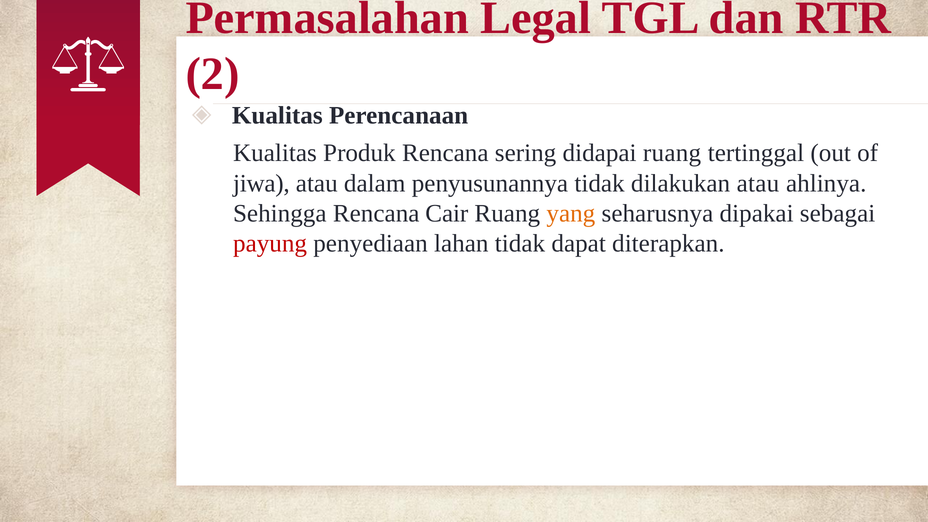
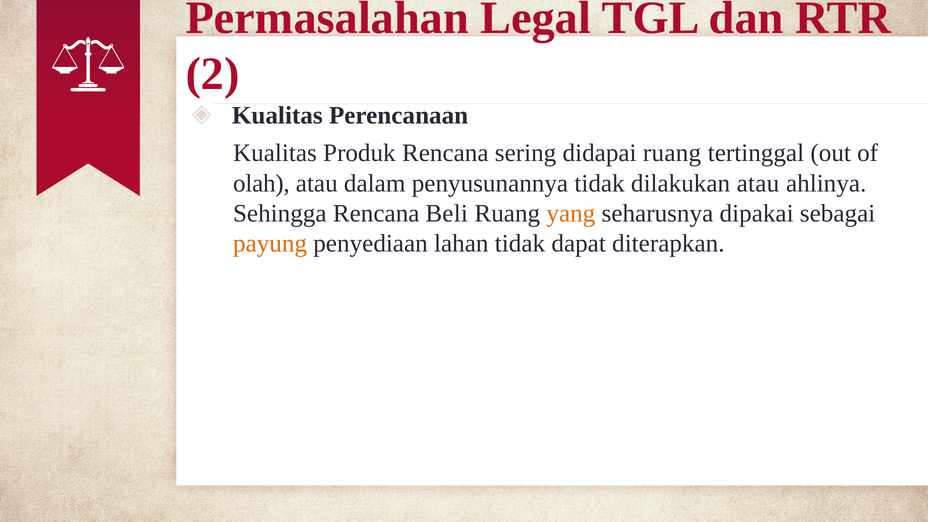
jiwa: jiwa -> olah (261, 183)
Cair: Cair -> Beli (447, 213)
payung colour: red -> orange (270, 244)
